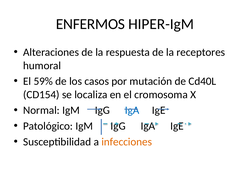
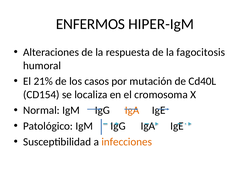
receptores: receptores -> fagocitosis (201, 52)
59%: 59% -> 21% (43, 82)
IgA colour: blue -> orange (132, 111)
